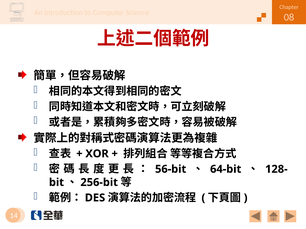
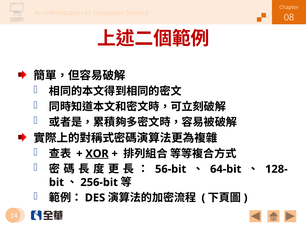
XOR underline: none -> present (97, 154)
